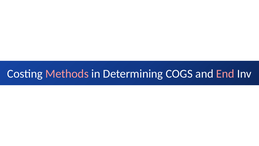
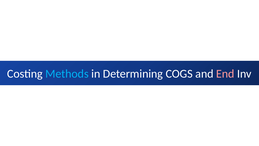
Methods colour: pink -> light blue (67, 74)
